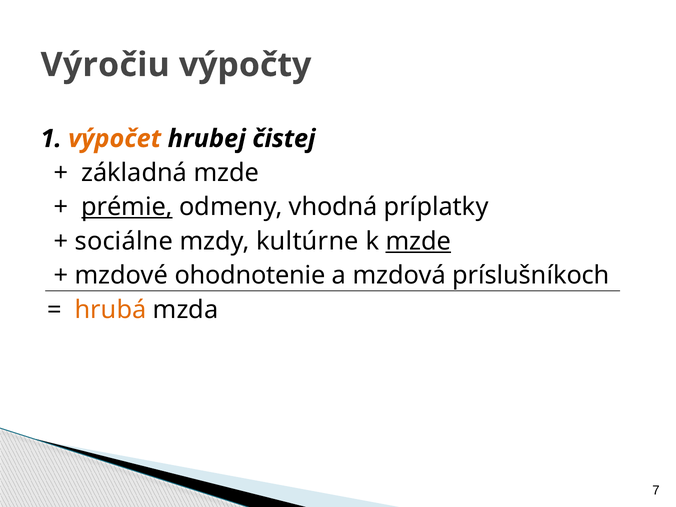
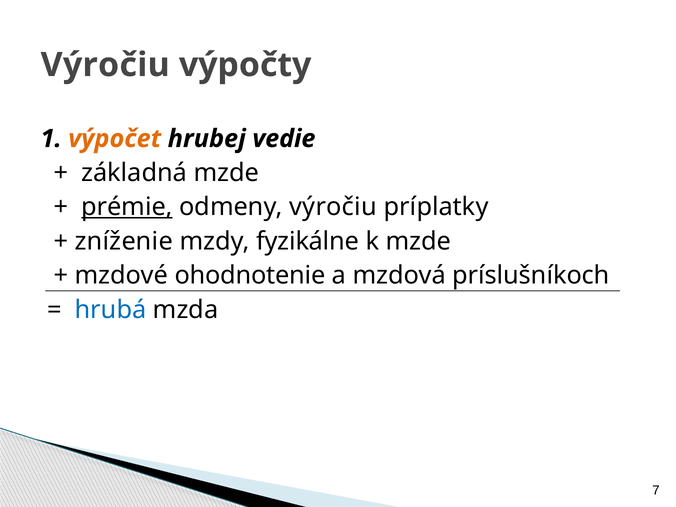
čistej: čistej -> vedie (284, 139)
odmeny vhodná: vhodná -> výročiu (333, 207)
sociálne: sociálne -> zníženie (124, 241)
kultúrne: kultúrne -> fyzikálne (308, 241)
mzde underline: present -> none (418, 241)
hrubá colour: orange -> blue (111, 310)
